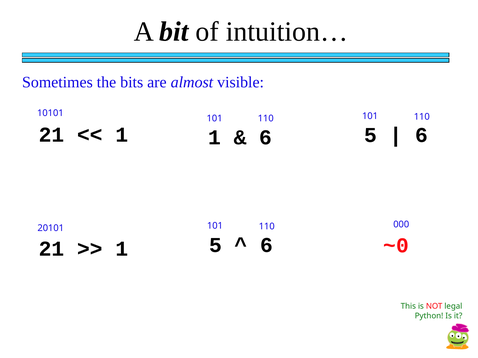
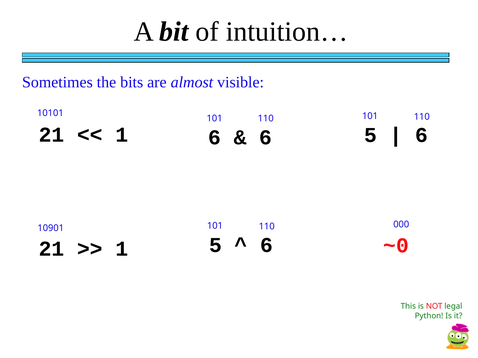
1 1: 1 -> 6 (215, 138)
20101: 20101 -> 10901 (51, 228)
